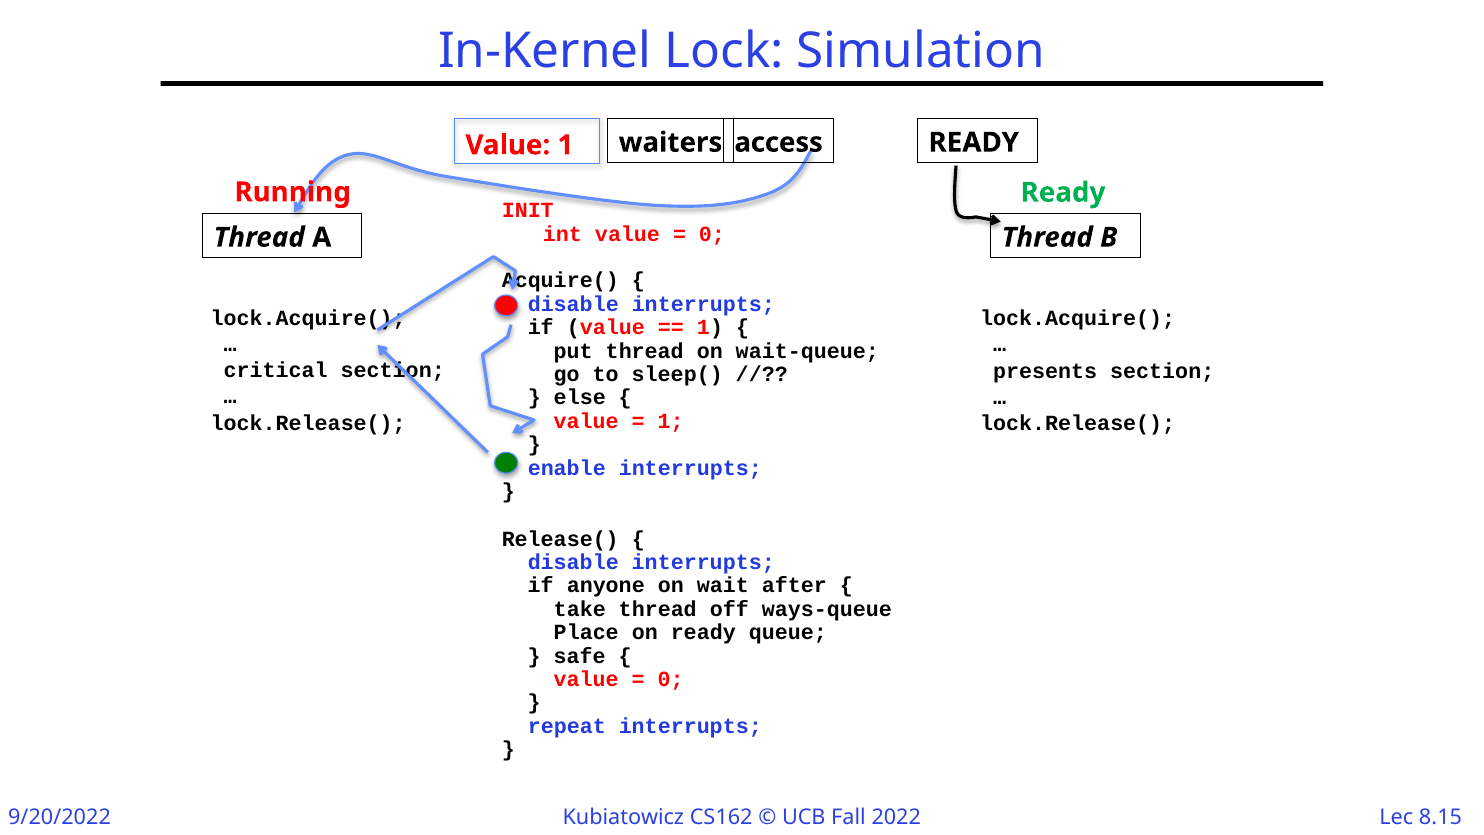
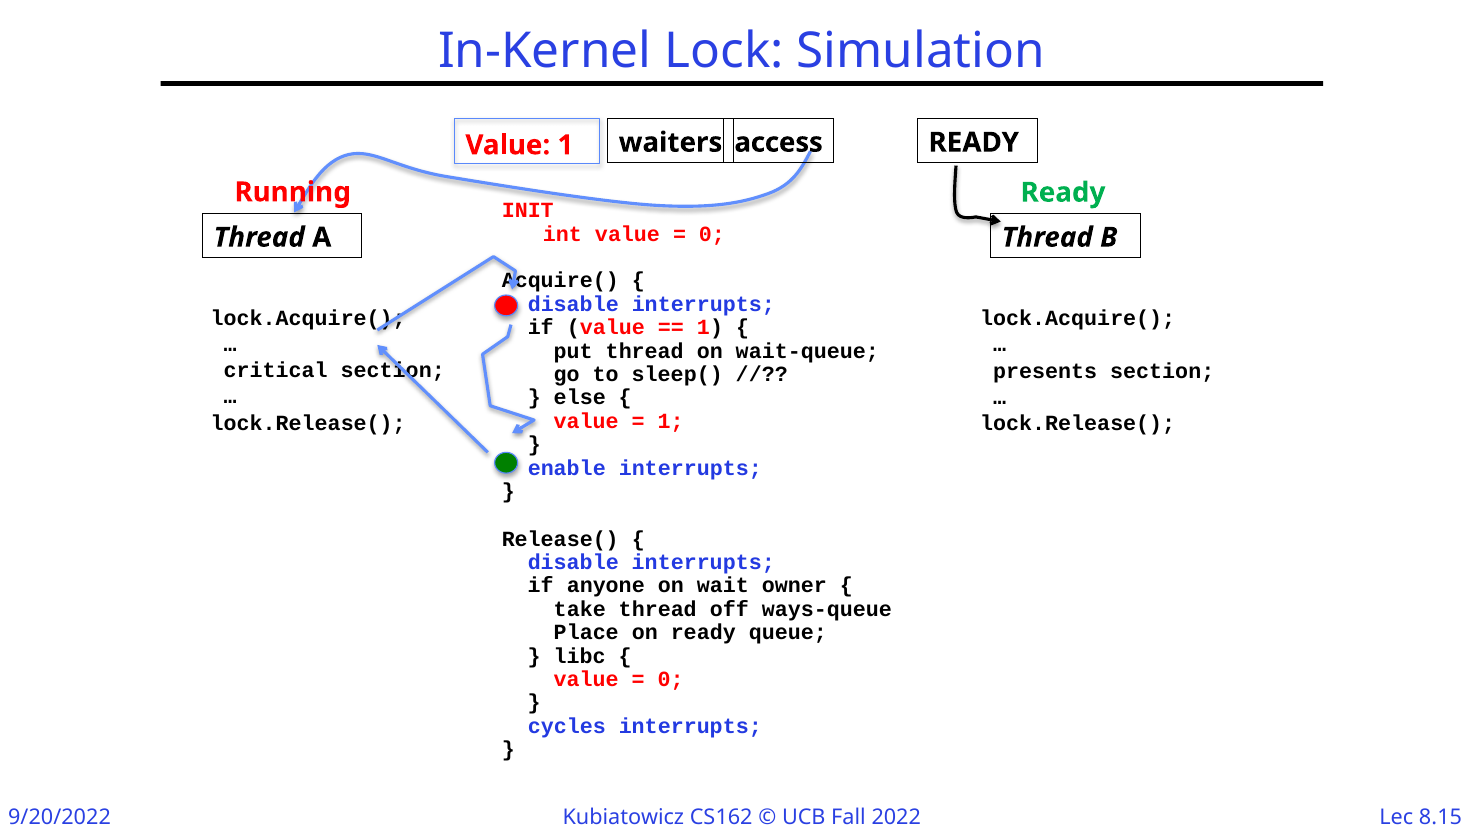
after: after -> owner (794, 586)
safe: safe -> libc (580, 656)
repeat: repeat -> cycles (567, 726)
